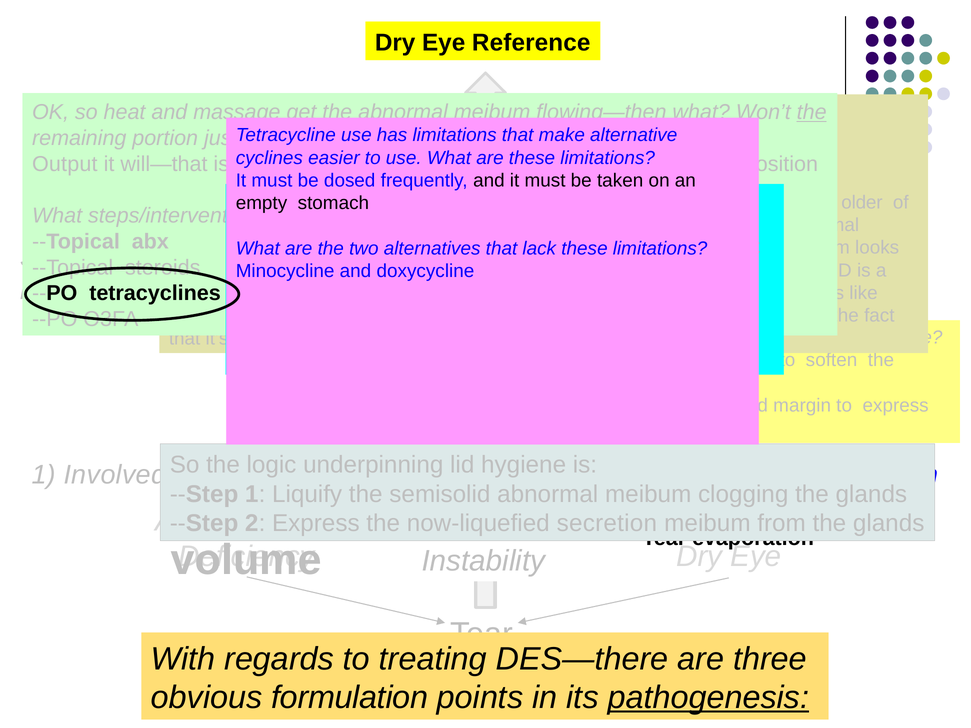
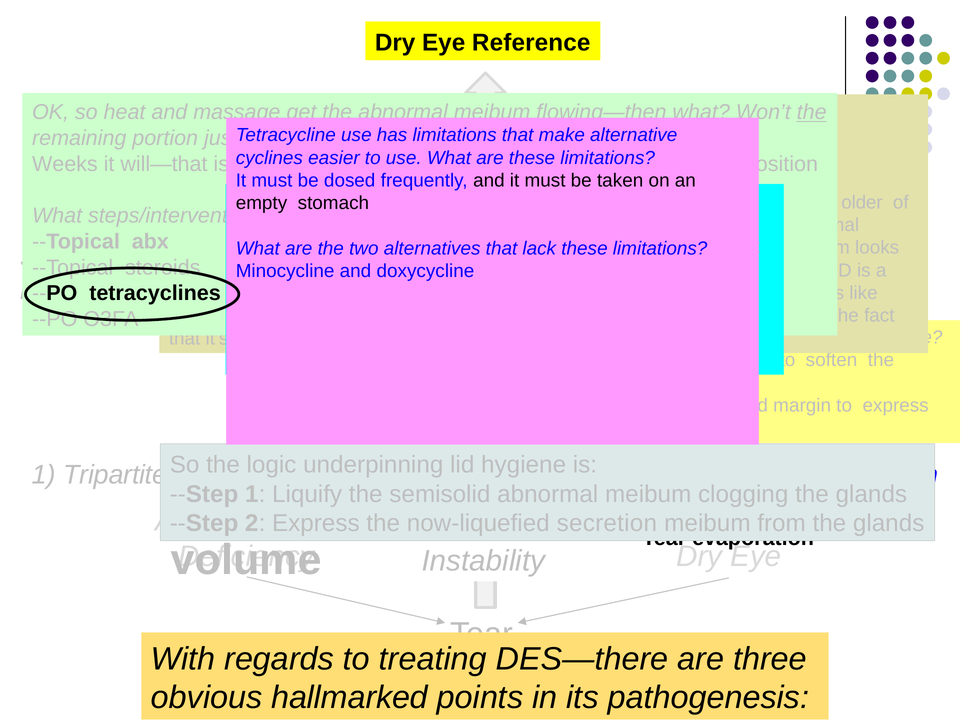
Output: Output -> Weeks (65, 164)
1 Involved: Involved -> Tripartite (115, 475)
formulation: formulation -> hallmarked (350, 698)
pathogenesis underline: present -> none (708, 698)
